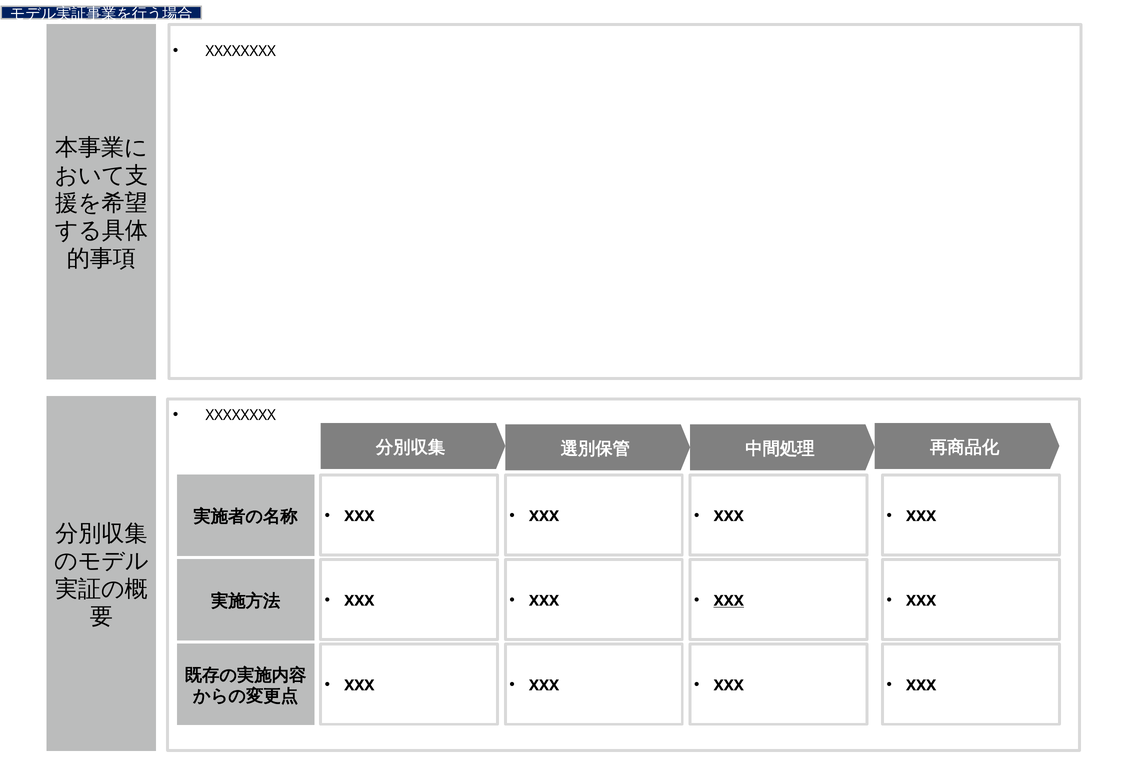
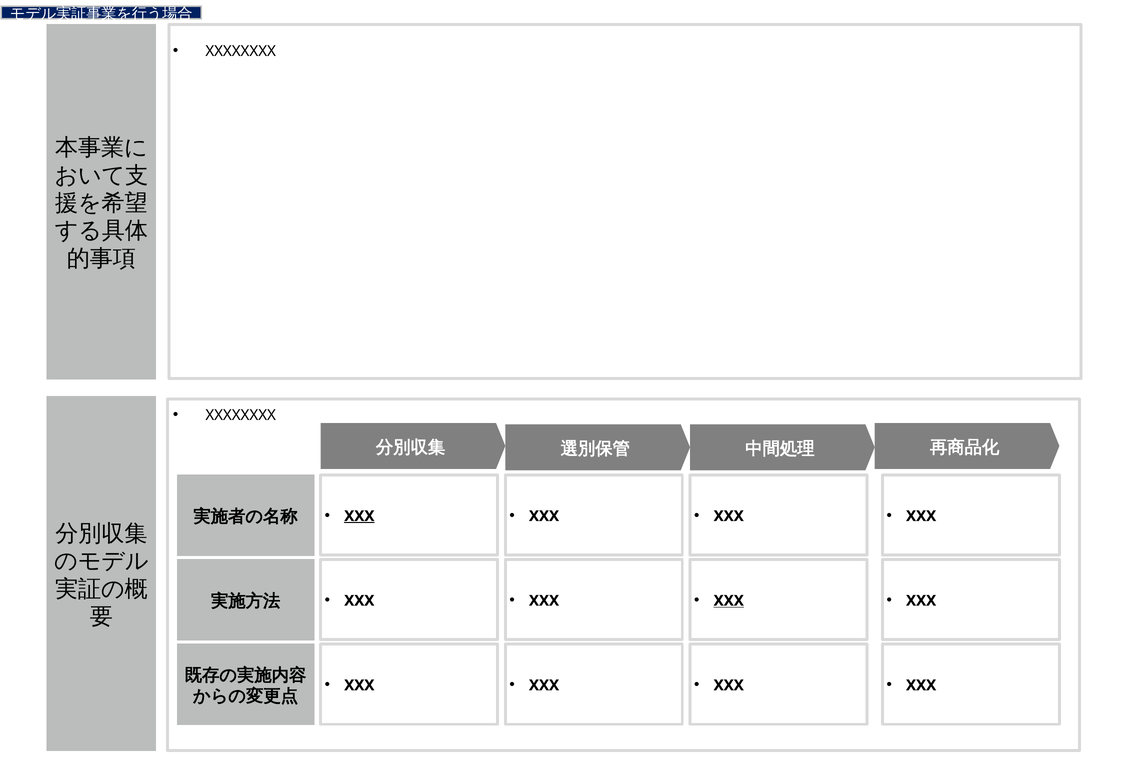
XXX underline: none -> present (359, 516)
